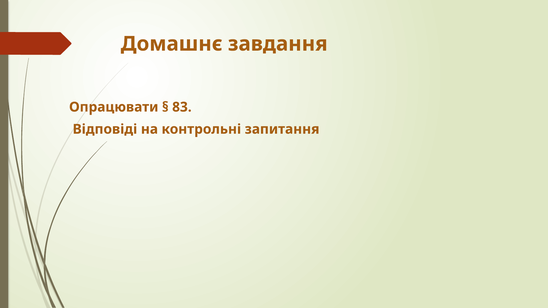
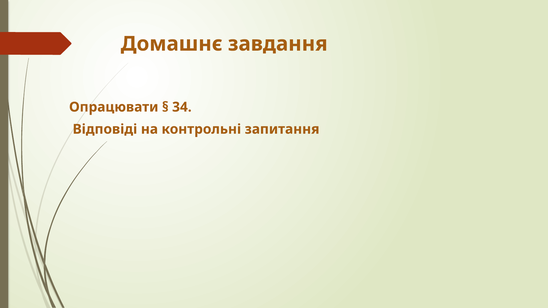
83: 83 -> 34 (182, 107)
